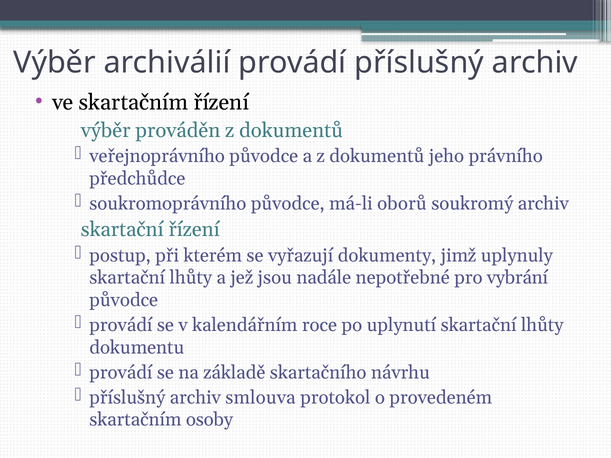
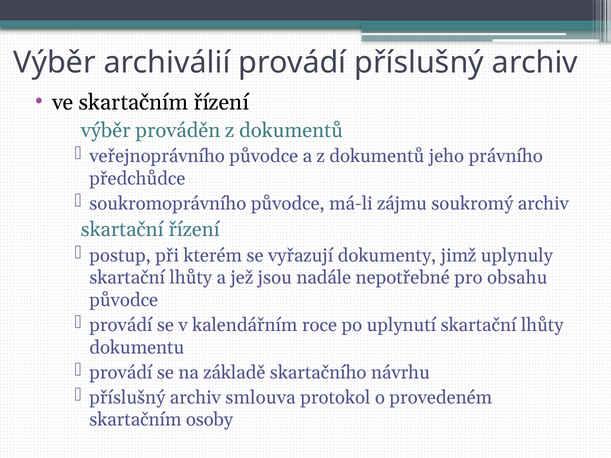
oborů: oborů -> zájmu (402, 204)
vybrání: vybrání -> obsahu (517, 278)
